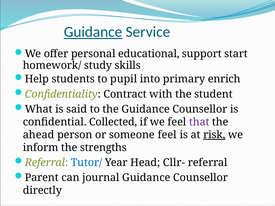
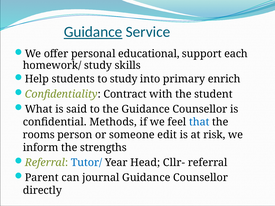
start: start -> each (236, 54)
to pupil: pupil -> study (124, 79)
Collected: Collected -> Methods (113, 122)
that colour: purple -> blue (199, 122)
ahead: ahead -> rooms (39, 135)
someone feel: feel -> edit (167, 135)
risk underline: present -> none (214, 135)
